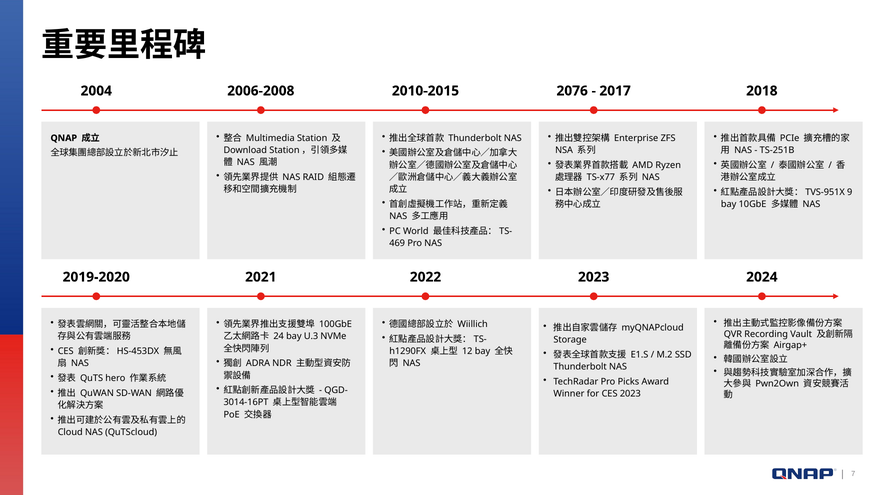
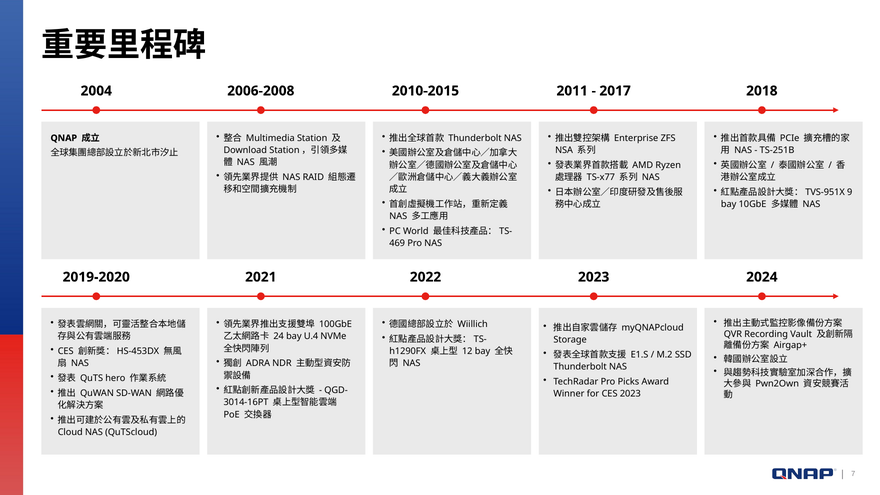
2076: 2076 -> 2011 (572, 91)
U.3: U.3 -> U.4 (311, 336)
